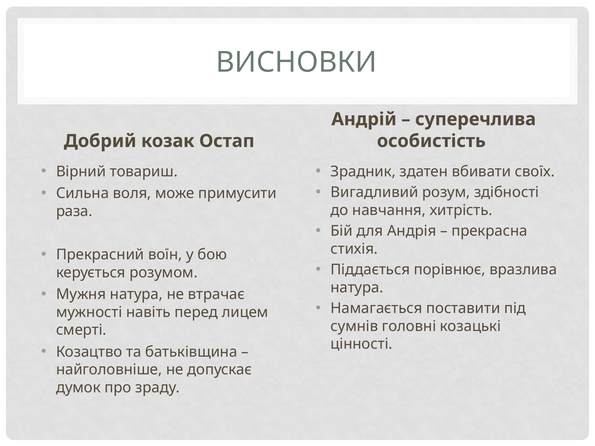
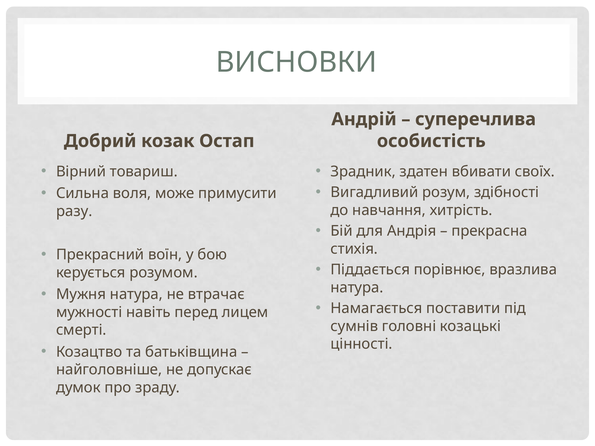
раза: раза -> разу (74, 211)
